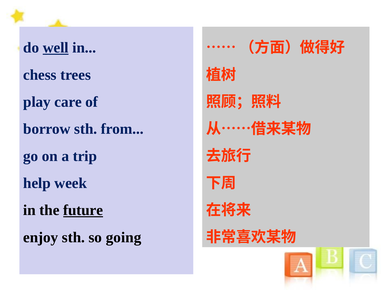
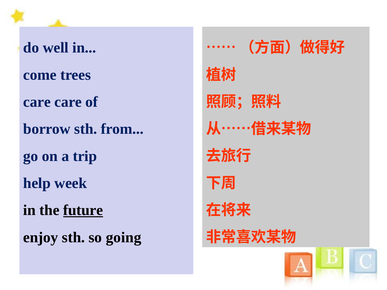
well underline: present -> none (56, 48)
chess: chess -> come (40, 75)
play: play -> care (37, 102)
